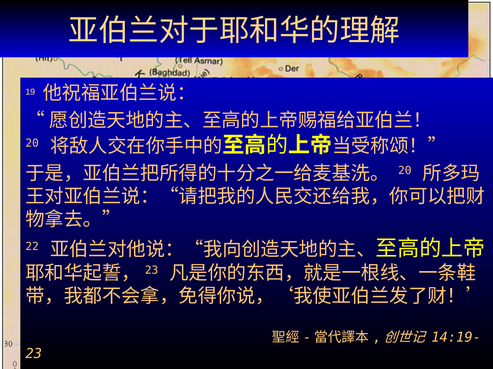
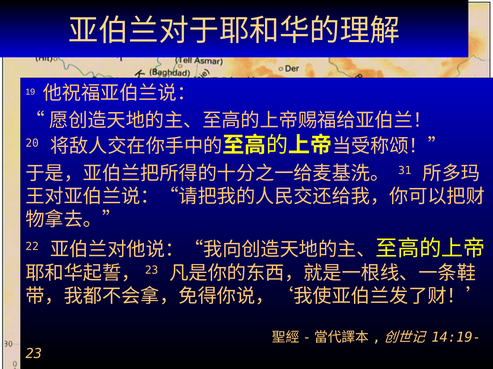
20: 20 -> 31 (405, 171)
